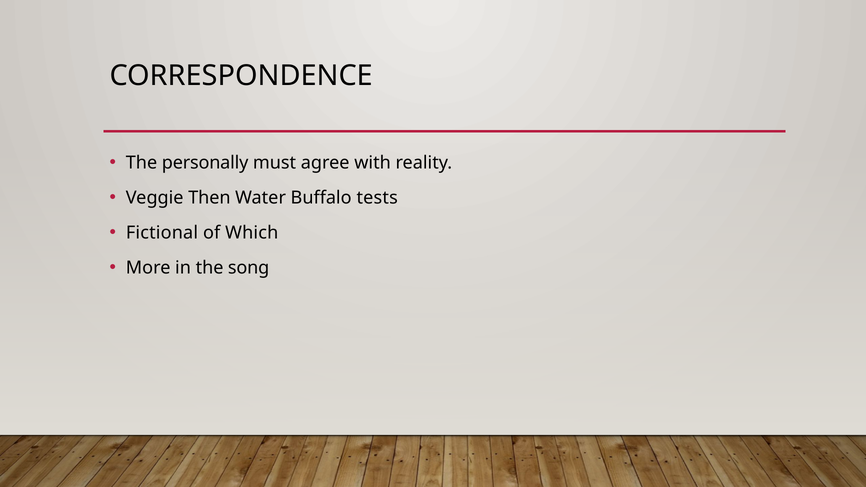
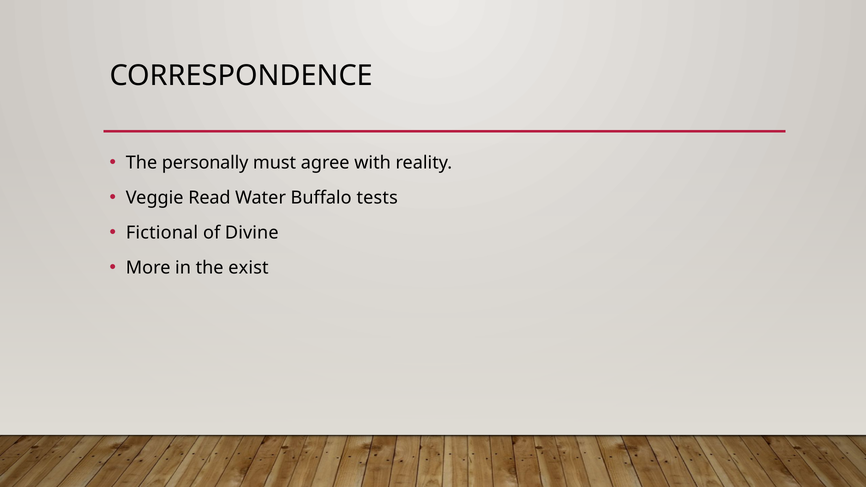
Then: Then -> Read (209, 198)
Which: Which -> Divine (252, 233)
song: song -> exist (248, 268)
